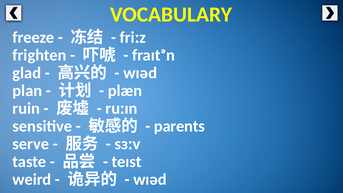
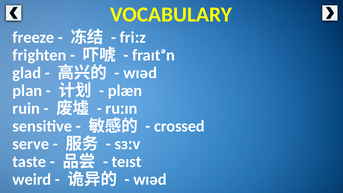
parents: parents -> crossed (179, 126)
